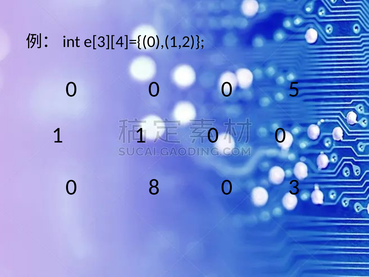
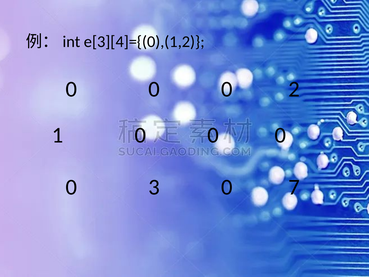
5: 5 -> 2 (294, 89)
1 1: 1 -> 0 (140, 135)
8: 8 -> 3 (154, 187)
3: 3 -> 7 (294, 187)
